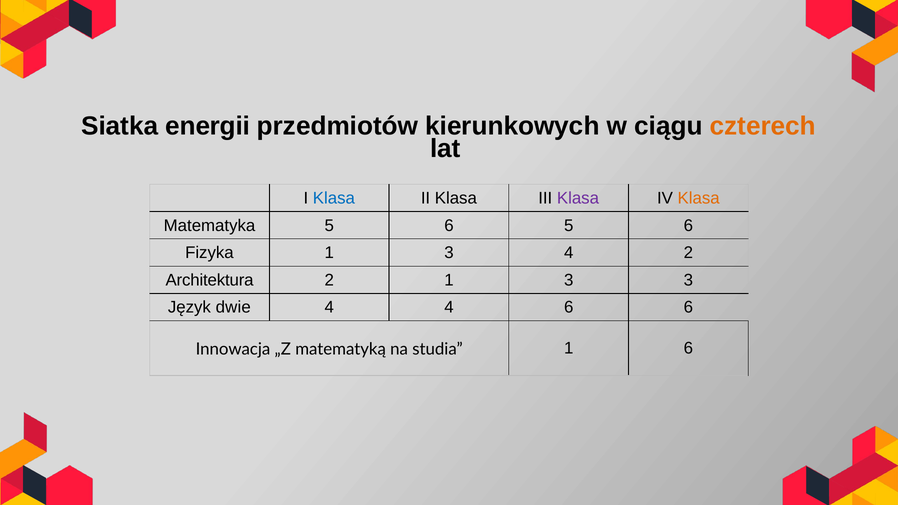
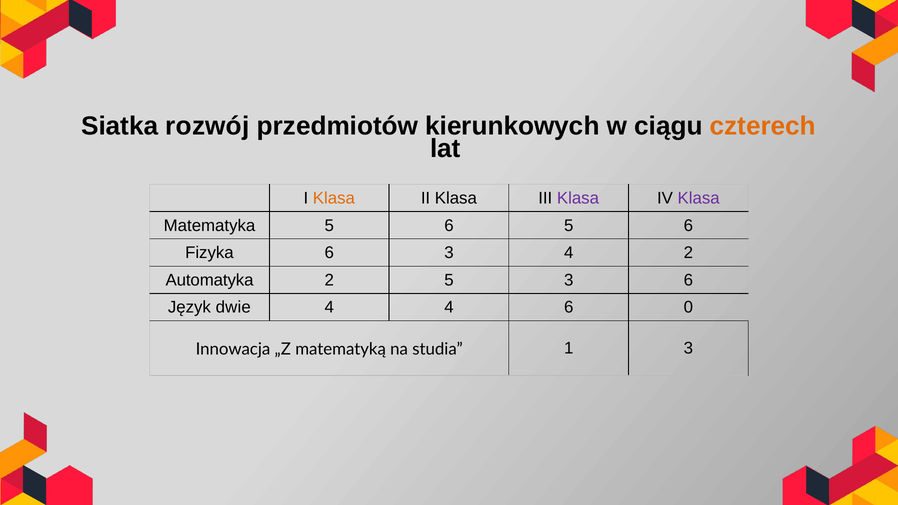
energii: energii -> rozwój (207, 126)
Klasa colour: blue -> orange (334, 198)
Klasa colour: orange -> purple (699, 198)
Fizyka 1: 1 -> 6 (329, 253)
Architektura: Architektura -> Automatyka (210, 280)
2 1: 1 -> 5 (449, 280)
3 3: 3 -> 6 (688, 280)
6 6: 6 -> 0 (688, 307)
1 6: 6 -> 3 (688, 348)
